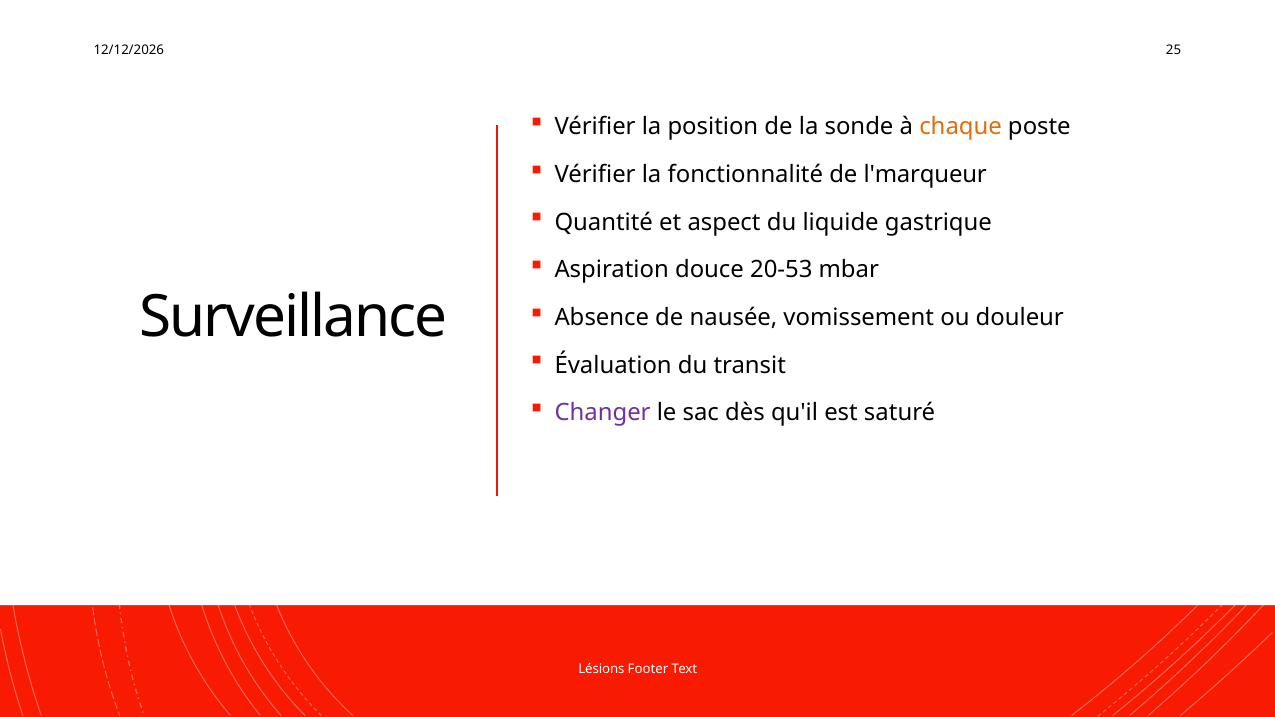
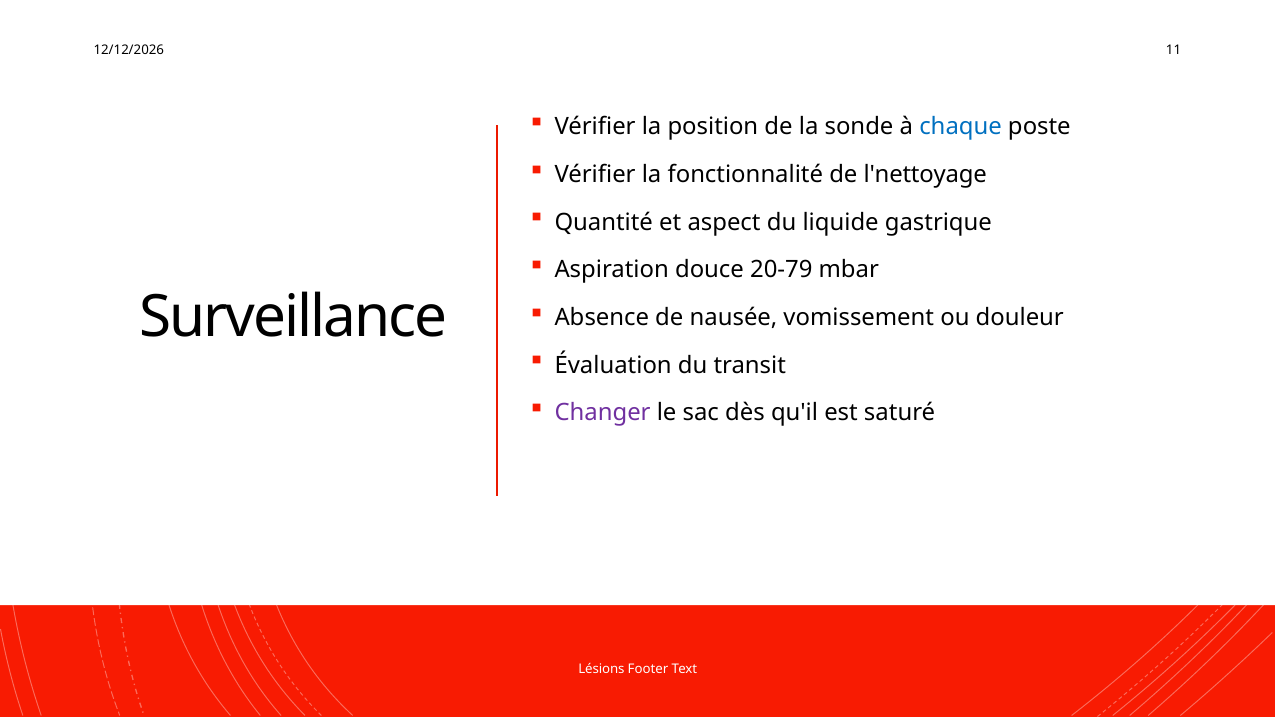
25: 25 -> 11 (1174, 50)
chaque colour: orange -> blue (961, 127)
l'marqueur: l'marqueur -> l'nettoyage (925, 175)
20-53: 20-53 -> 20-79 (781, 270)
